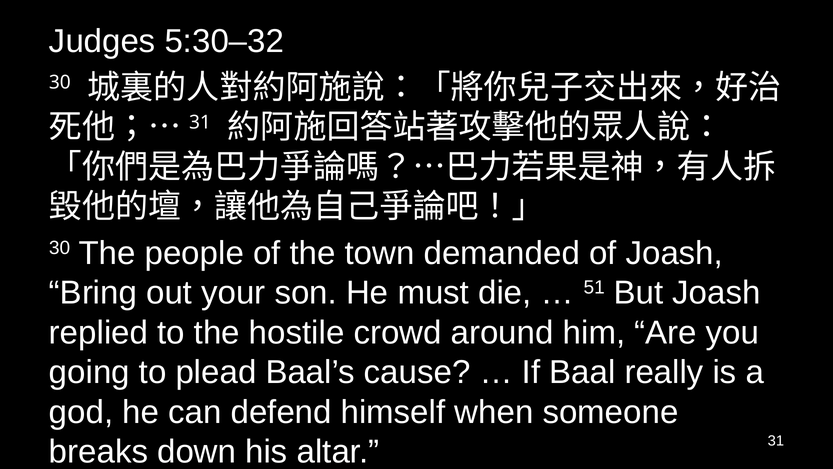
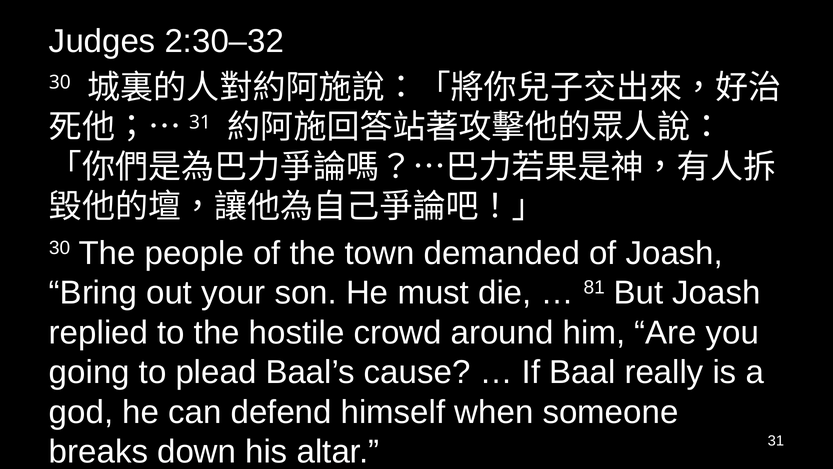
5:30–32: 5:30–32 -> 2:30–32 (224, 41)
51: 51 -> 81 (594, 287)
